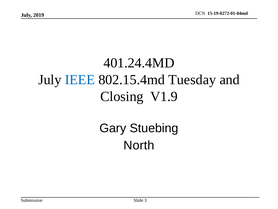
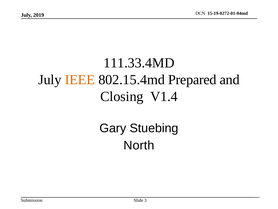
401.24.4MD: 401.24.4MD -> 111.33.4MD (139, 63)
IEEE colour: blue -> orange (80, 80)
Tuesday: Tuesday -> Prepared (192, 80)
V1.9: V1.9 -> V1.4 (164, 96)
